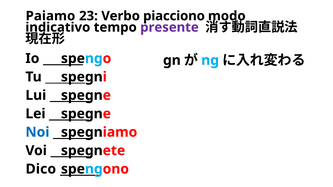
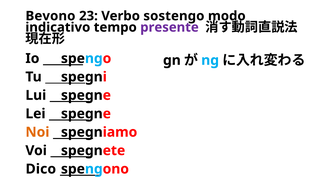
Paiamo: Paiamo -> Bevono (50, 16)
piacciono: piacciono -> sostengo (174, 16)
Noi colour: blue -> orange (37, 132)
